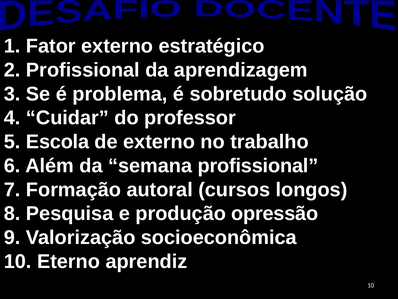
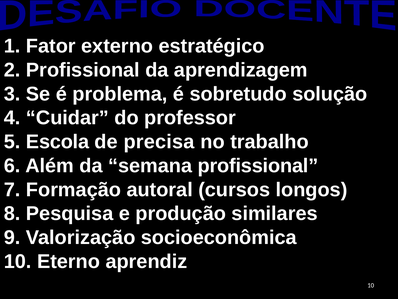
de externo: externo -> precisa (159, 142)
opressão: opressão -> similares (275, 213)
